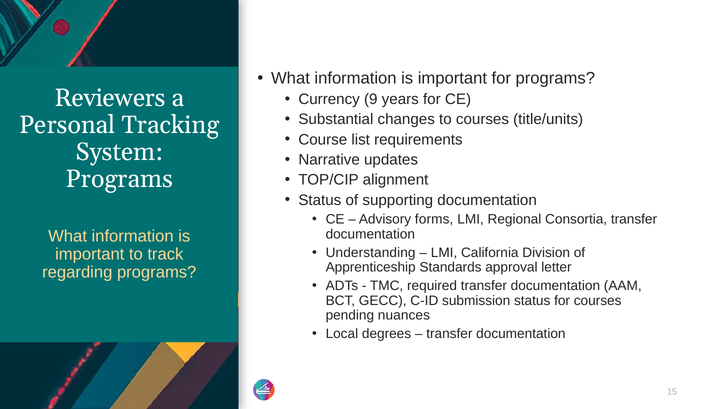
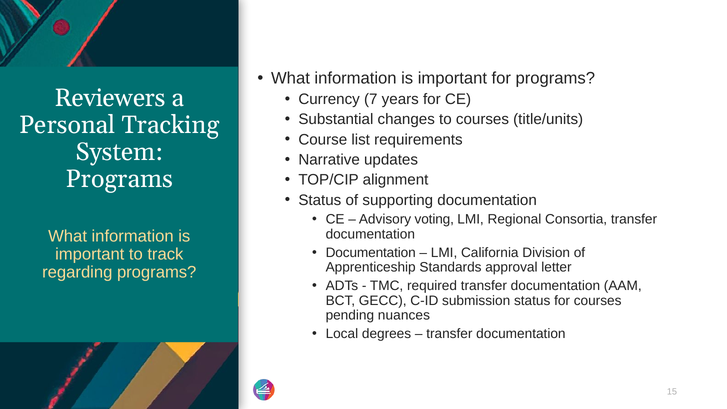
9: 9 -> 7 (371, 99)
forms: forms -> voting (434, 219)
Understanding: Understanding -> Documentation (371, 253)
